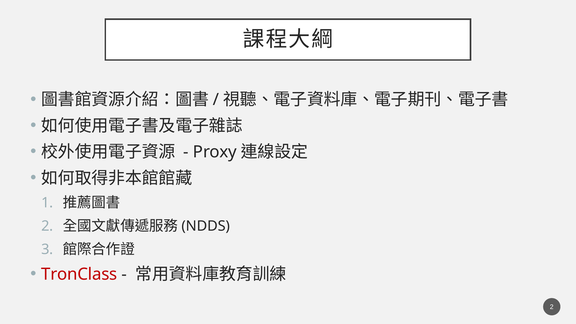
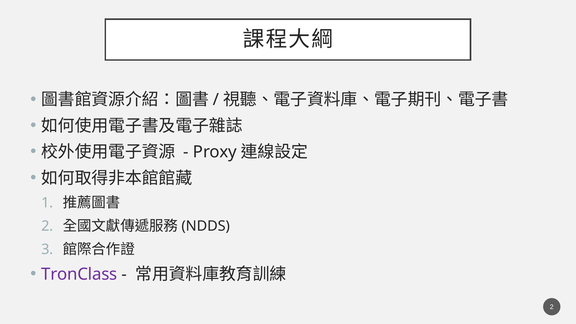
TronClass colour: red -> purple (79, 274)
